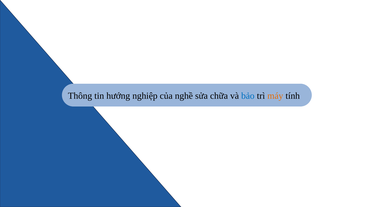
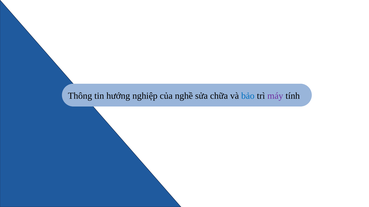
máy colour: orange -> purple (275, 96)
